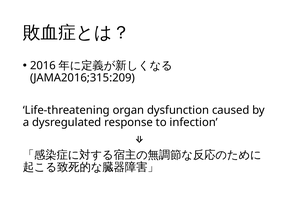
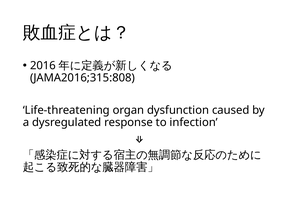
JAMA2016;315:209: JAMA2016;315:209 -> JAMA2016;315:808 (83, 78)
